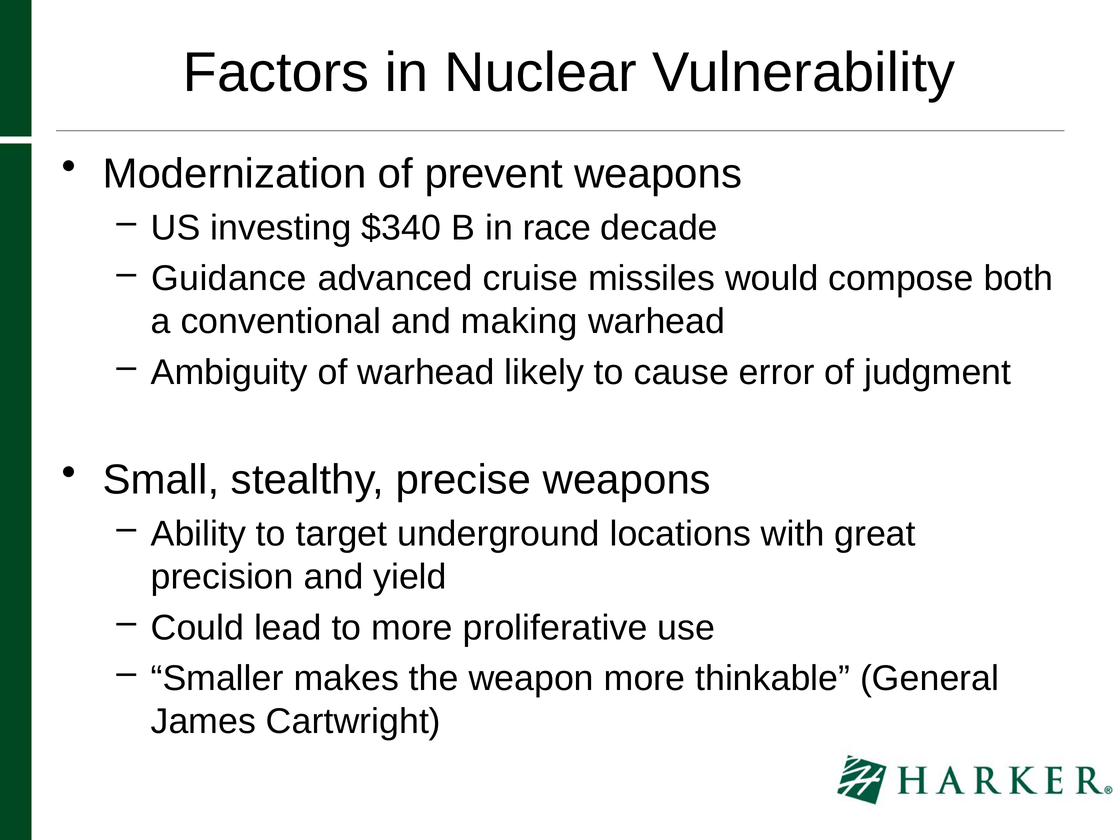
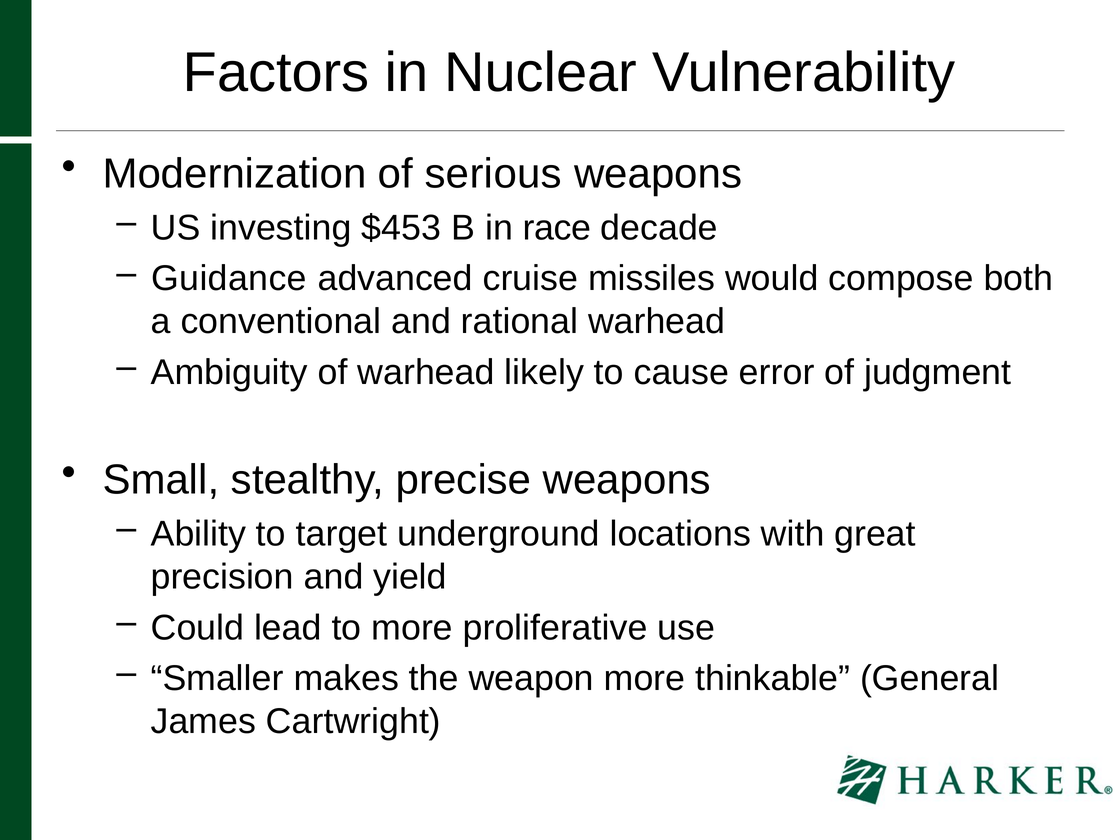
prevent: prevent -> serious (493, 174)
$340: $340 -> $453 (401, 228)
making: making -> rational (519, 322)
